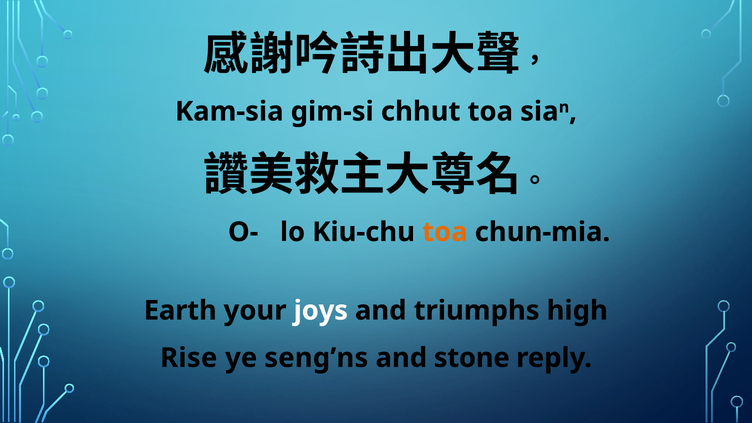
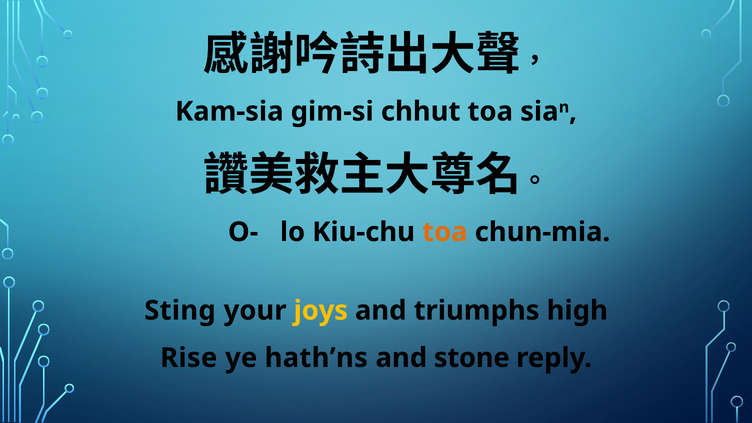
Earth: Earth -> Sting (180, 311)
joys colour: white -> yellow (321, 311)
seng’ns: seng’ns -> hath’ns (316, 358)
